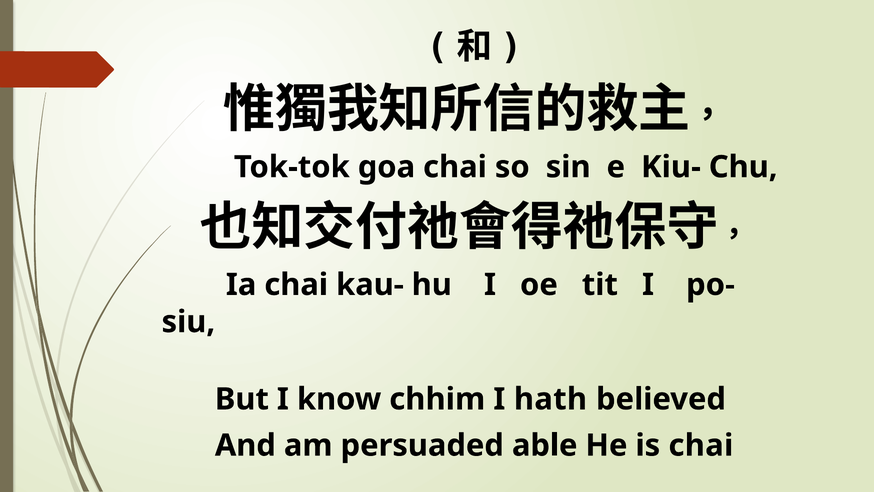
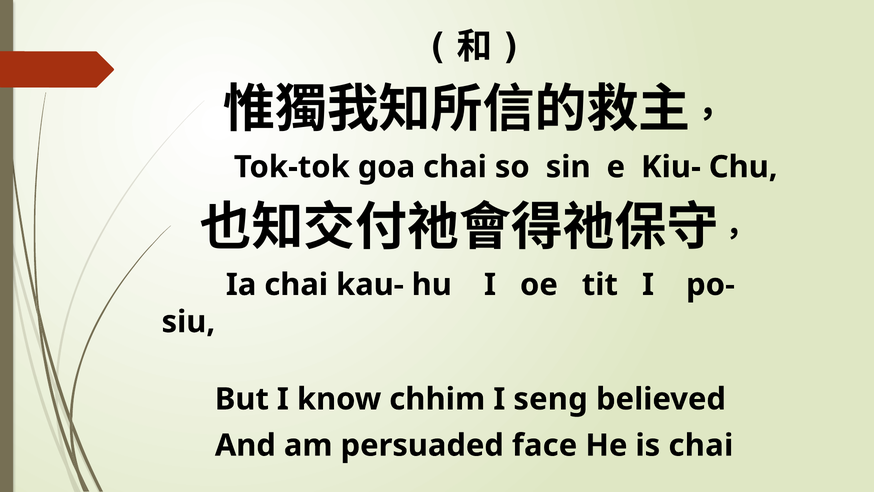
hath: hath -> seng (551, 399)
able: able -> face (545, 445)
